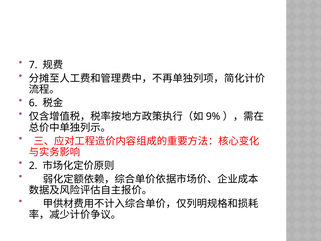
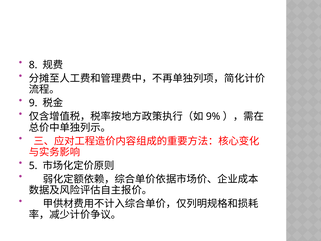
7: 7 -> 8 (33, 65)
6: 6 -> 9 (33, 103)
2: 2 -> 5 (33, 166)
